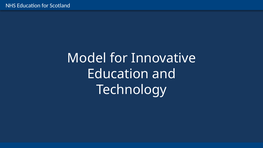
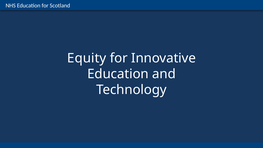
Model: Model -> Equity (87, 58)
